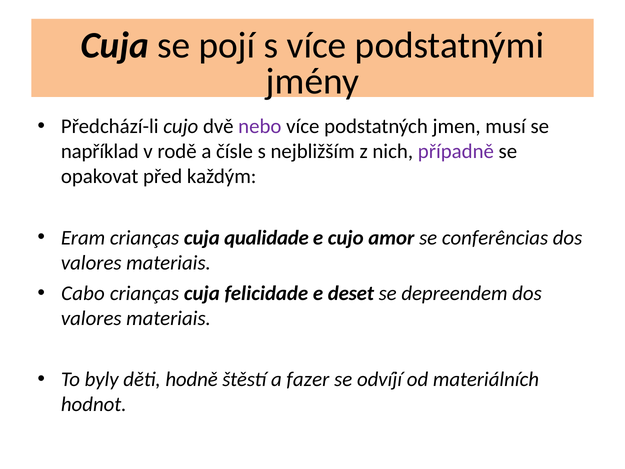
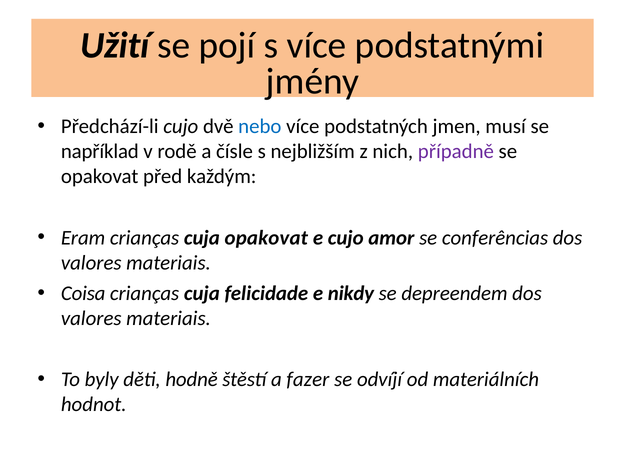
Cuja: Cuja -> Užití (115, 46)
nebo colour: purple -> blue (260, 126)
cuja qualidade: qualidade -> opakovat (266, 238)
Cabo: Cabo -> Coisa (83, 293)
deset: deset -> nikdy (351, 293)
